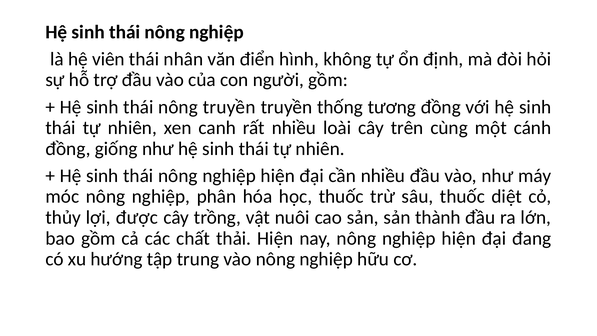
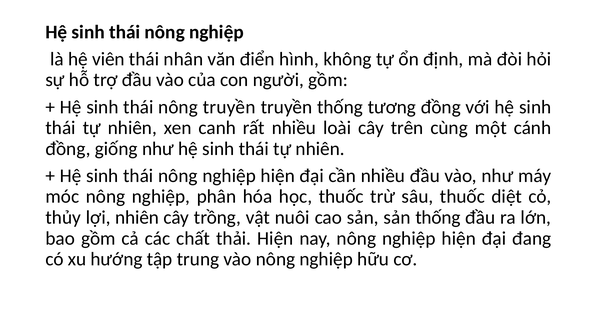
lợi được: được -> nhiên (137, 217)
sản thành: thành -> thống (438, 217)
